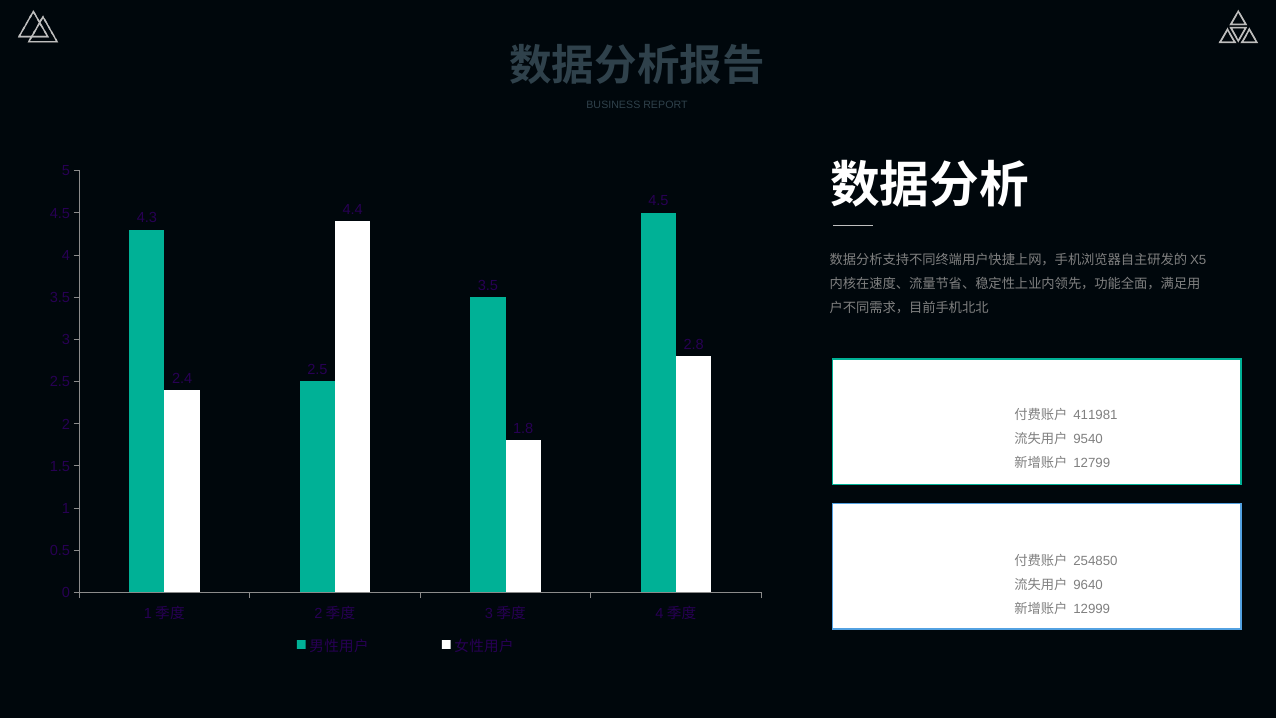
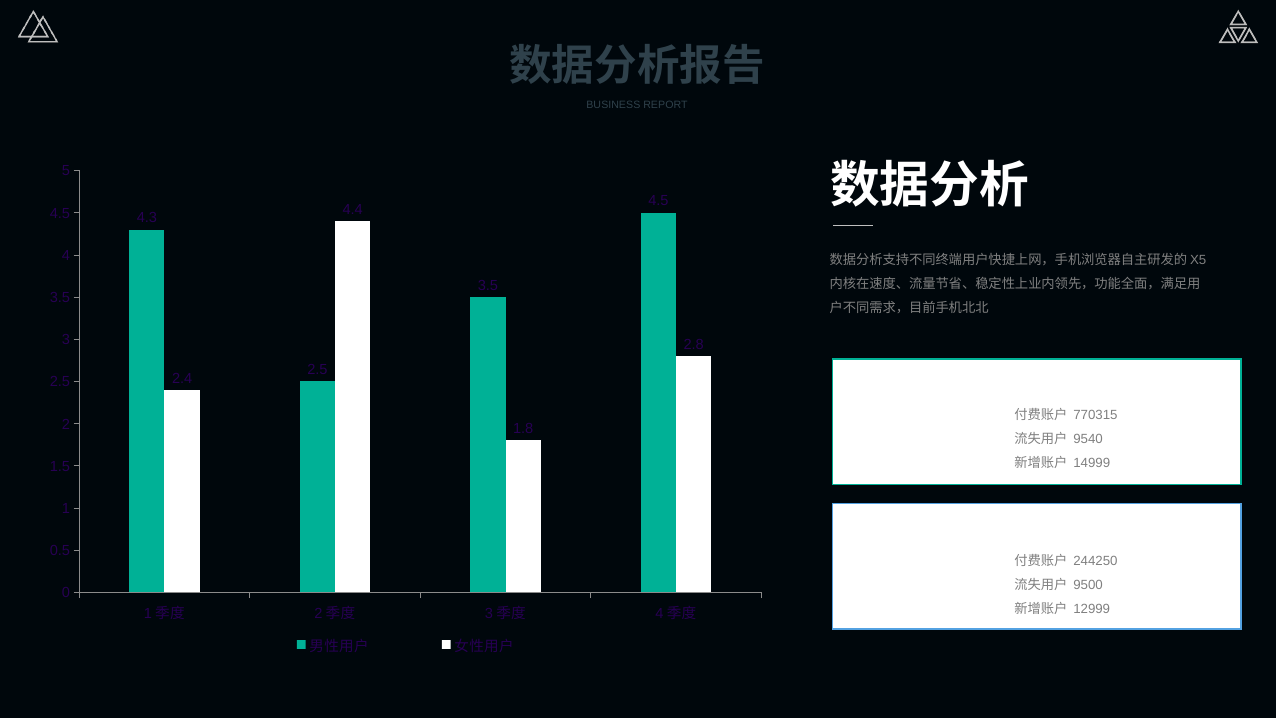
411981: 411981 -> 770315 (1095, 415)
12799: 12799 -> 14999 (1092, 463)
254850: 254850 -> 244250 (1095, 561)
9640: 9640 -> 9500 (1088, 585)
